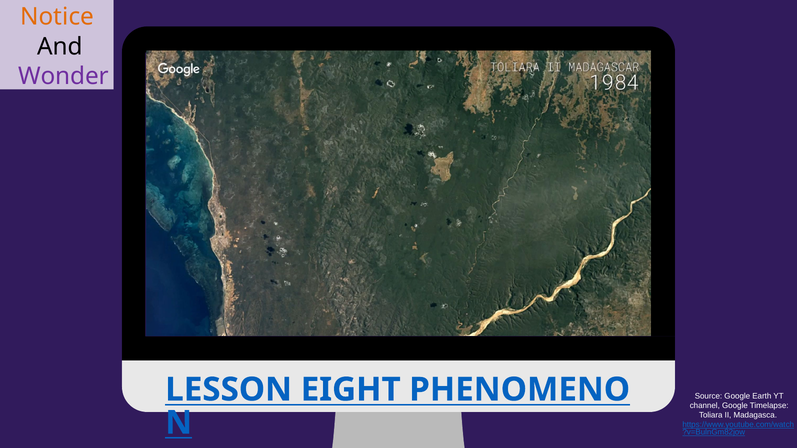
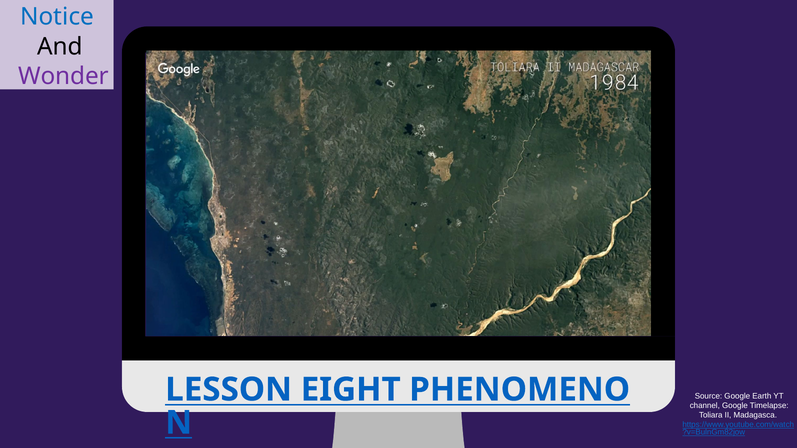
Notice colour: orange -> blue (57, 17)
